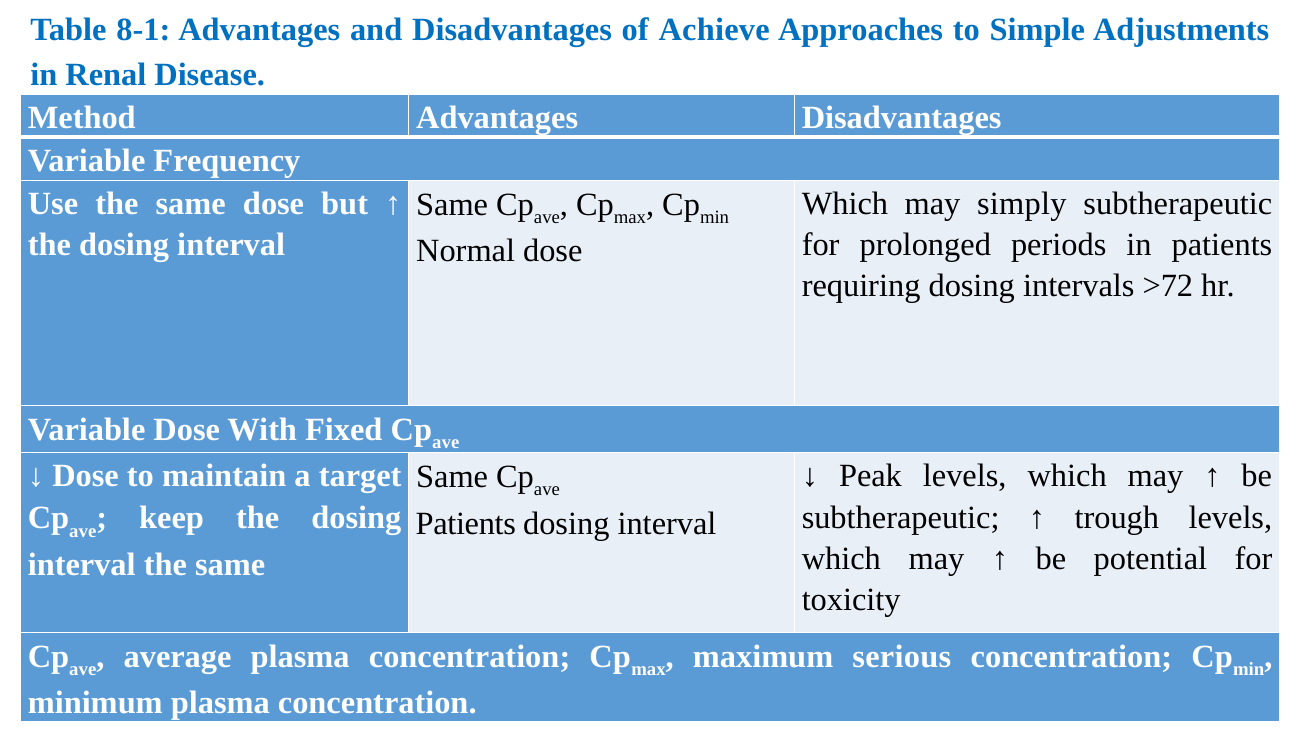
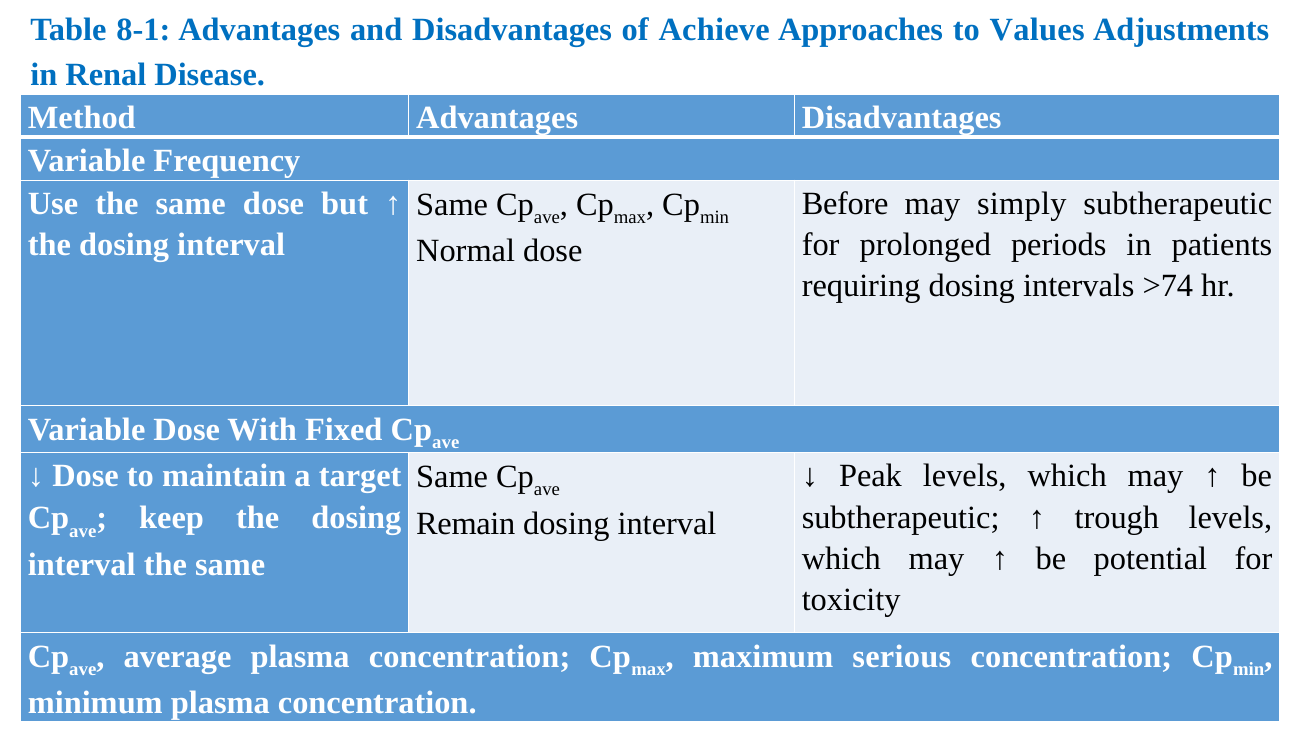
Simple: Simple -> Values (1037, 30)
Which: Which -> Before (845, 204)
>72: >72 -> >74 (1168, 286)
Patients: Patients -> Remain (466, 523)
